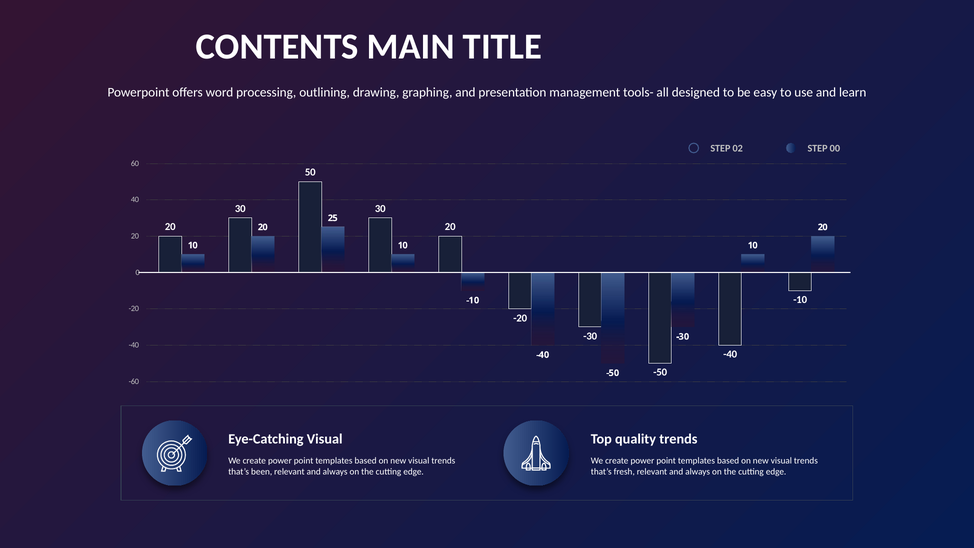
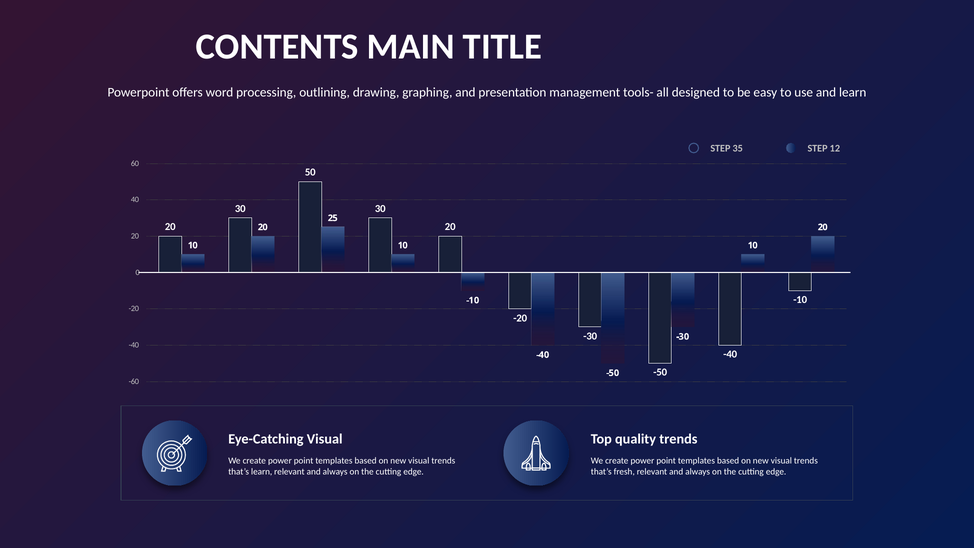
02: 02 -> 35 (738, 149)
00: 00 -> 12 (835, 149)
that’s been: been -> learn (262, 472)
